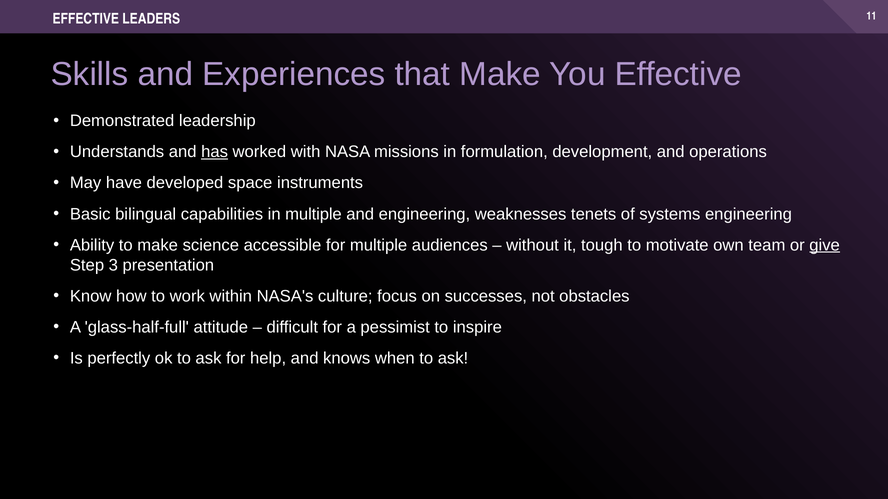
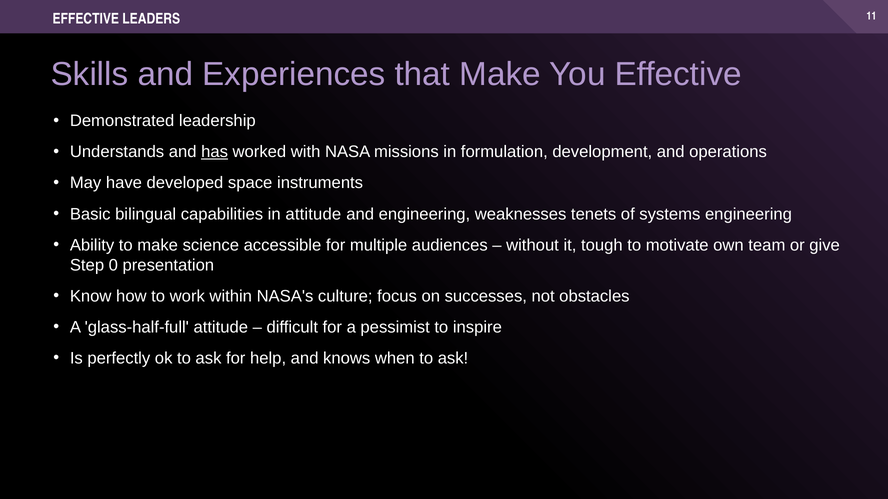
in multiple: multiple -> attitude (313, 214)
give underline: present -> none (825, 245)
3: 3 -> 0 (113, 265)
